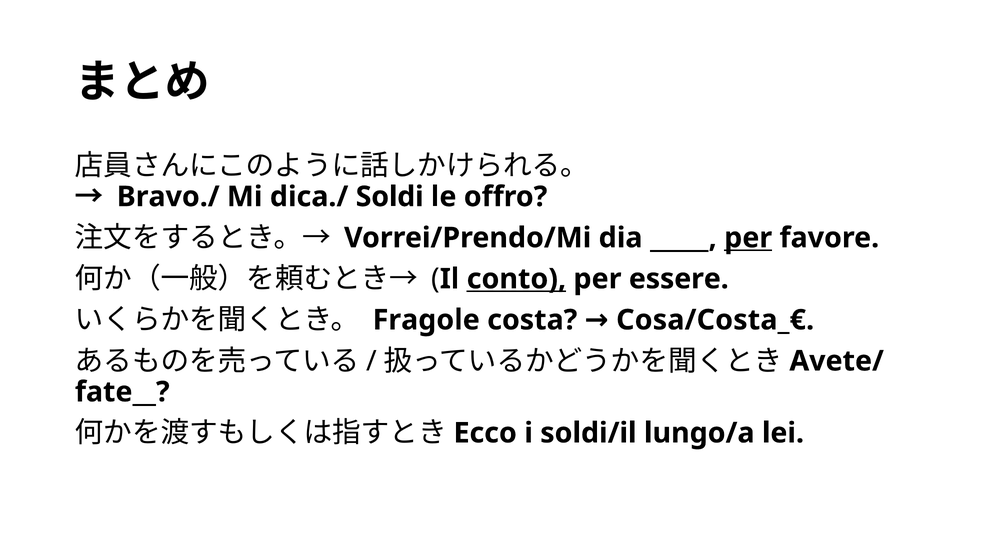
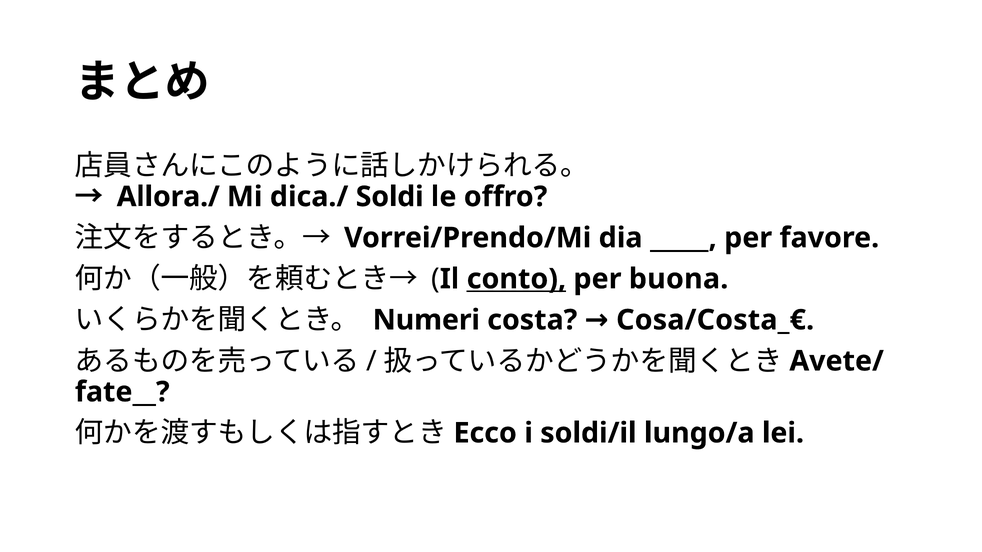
Bravo./: Bravo./ -> Allora./ (168, 197)
per underline: present -> none (748, 238)
essere: essere -> buona (679, 279)
Fragole: Fragole -> Numeri (426, 320)
